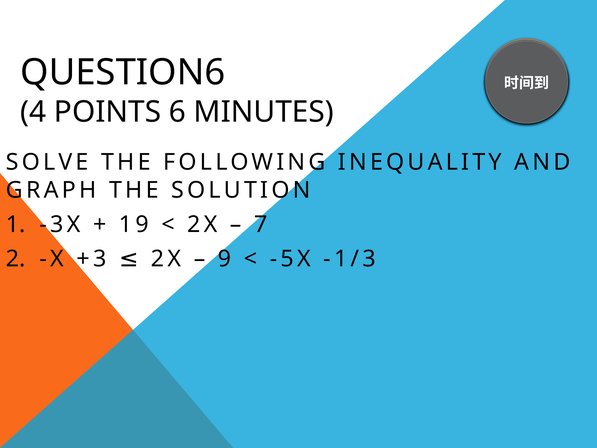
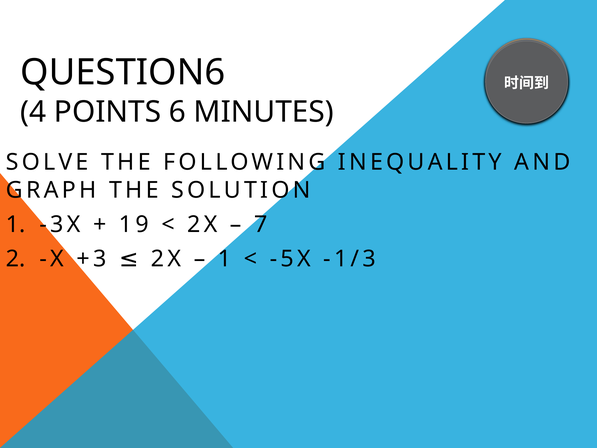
9: 9 -> 1 (225, 259)
